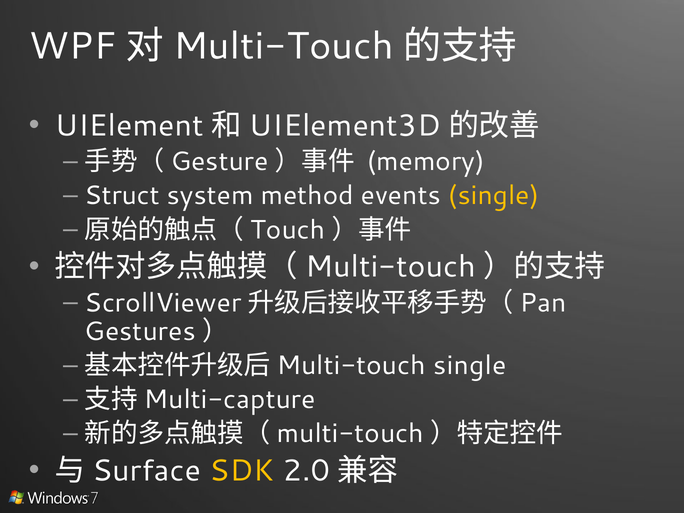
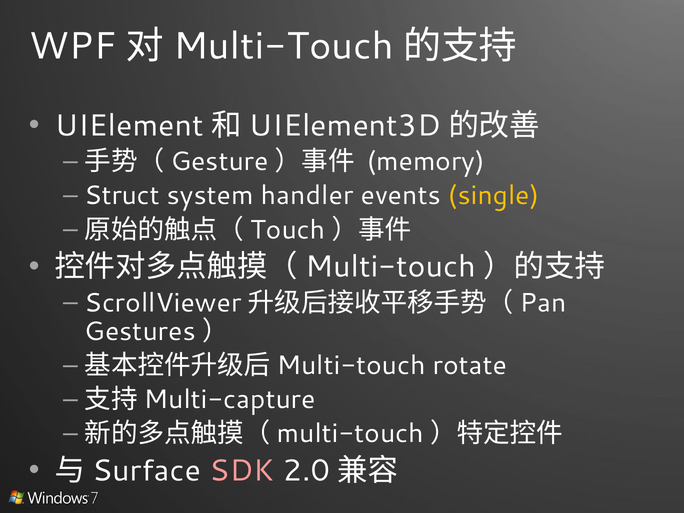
method: method -> handler (307, 196)
single: single -> rotate (470, 366)
SDK colour: yellow -> pink (242, 471)
